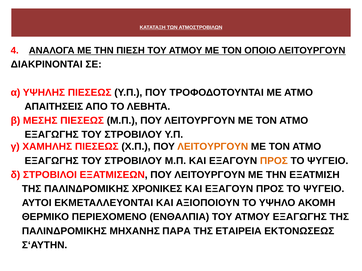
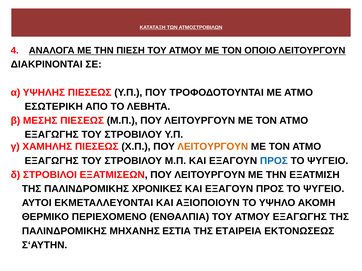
ΑΠΑΙΤΗΣΕΙΣ: ΑΠΑΙΤΗΣΕΙΣ -> ΕΣΩΤΕΡΙΚΗ (54, 107)
ΠΡΟΣ colour: orange -> blue (274, 161)
ΠΑΡΑ: ΠΑΡΑ -> ΕΣΤΙΑ (177, 231)
